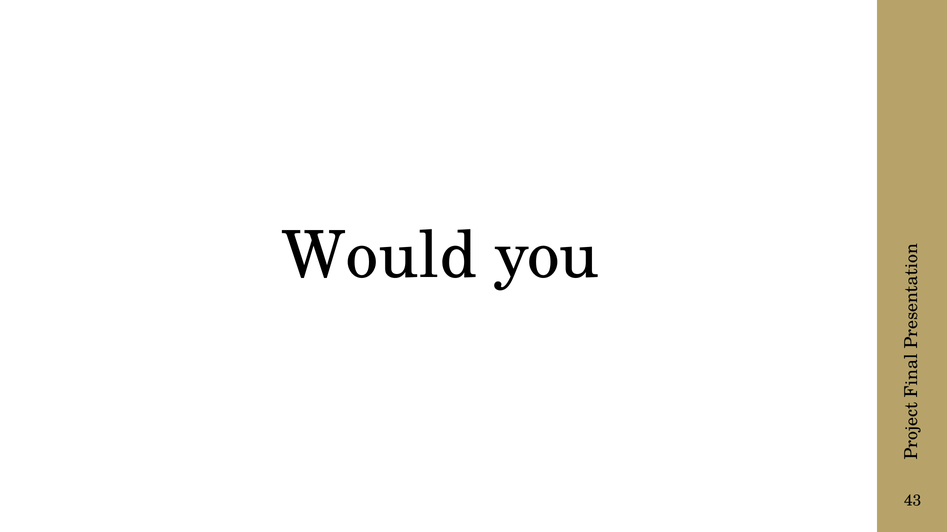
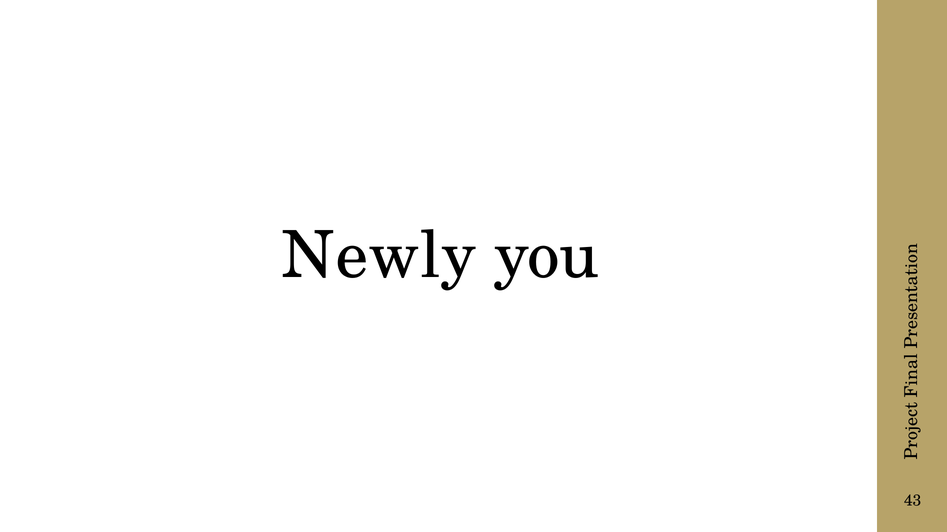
Would: Would -> Newly (379, 256)
